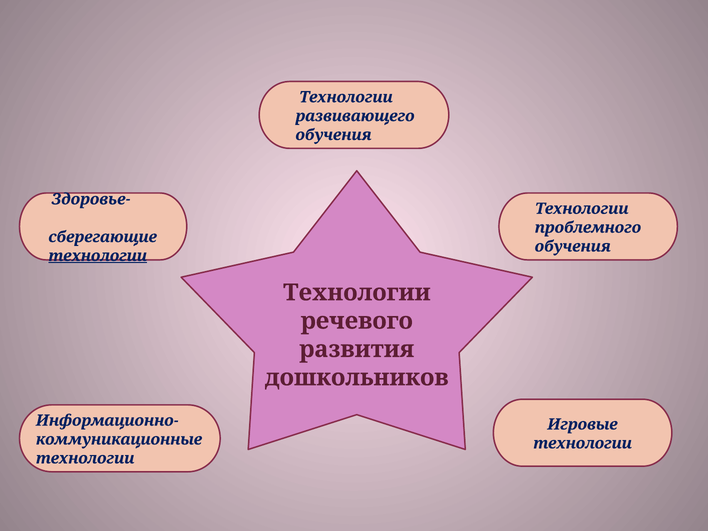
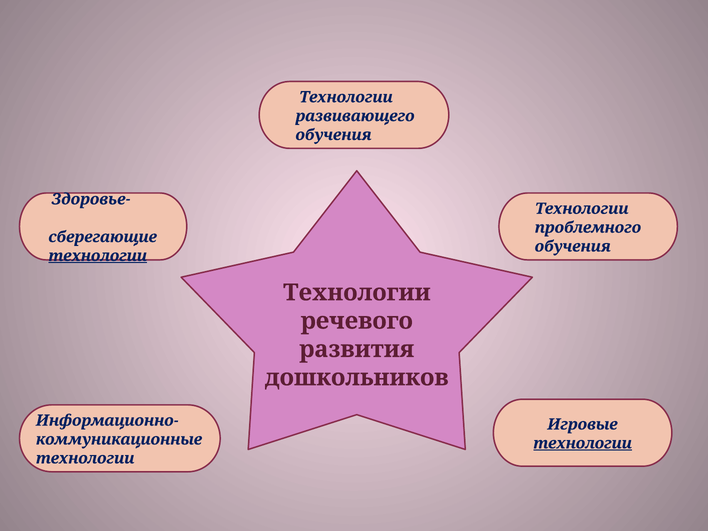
технологии underline: none -> present (583, 443)
